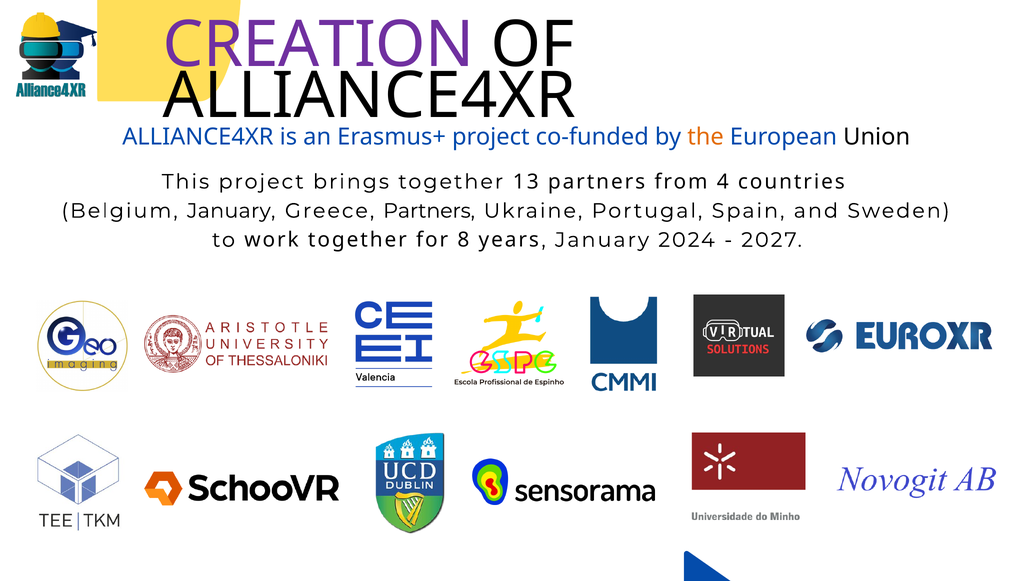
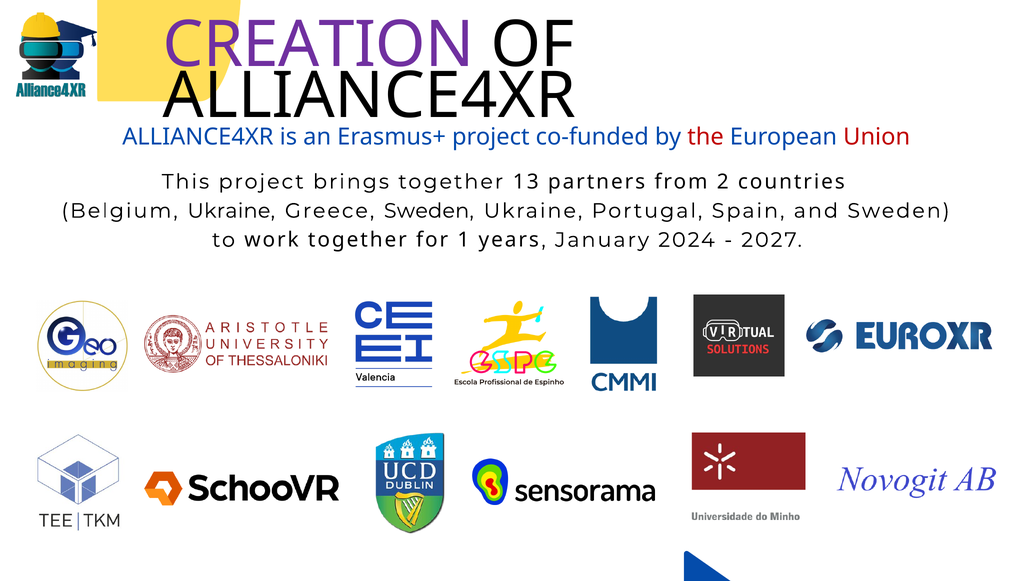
the colour: orange -> red (706, 137)
Union colour: black -> red (877, 137)
4: 4 -> 2 (723, 182)
Belgium January: January -> Ukraine (231, 211)
Greece Partners: Partners -> Sweden (429, 211)
8: 8 -> 1 (463, 240)
